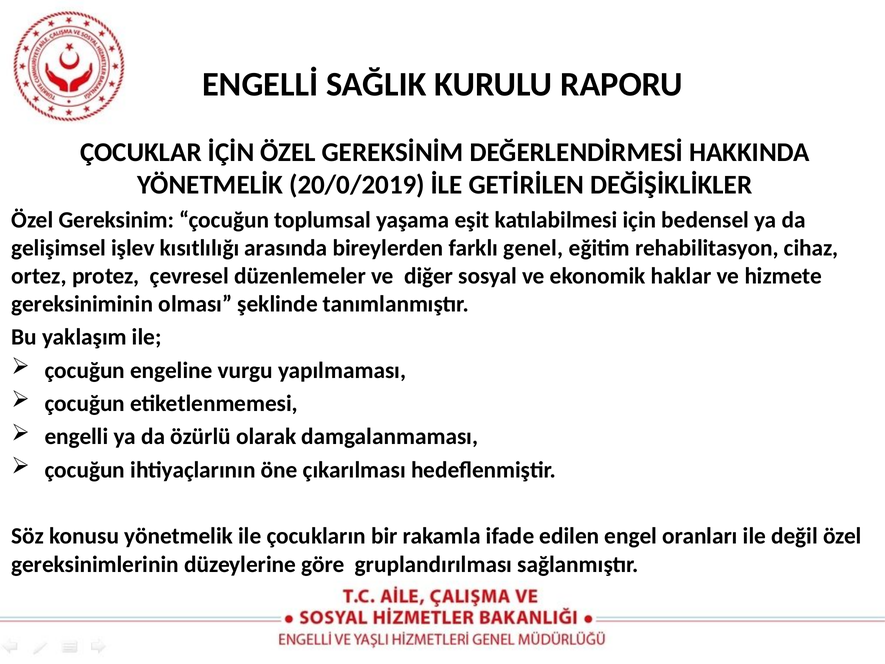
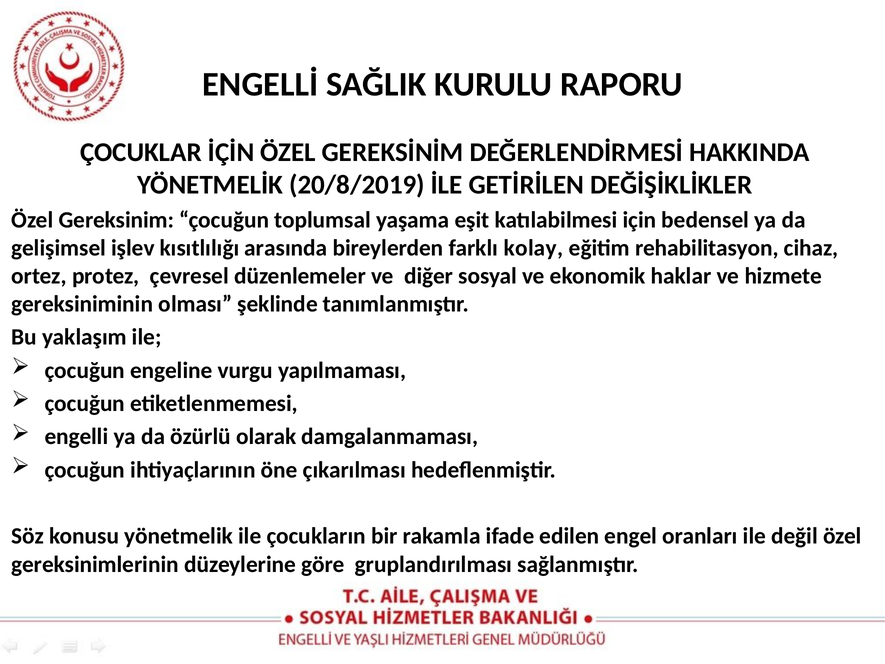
20/0/2019: 20/0/2019 -> 20/8/2019 (357, 185)
genel: genel -> kolay (533, 248)
